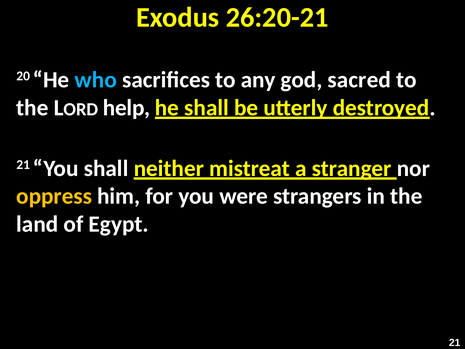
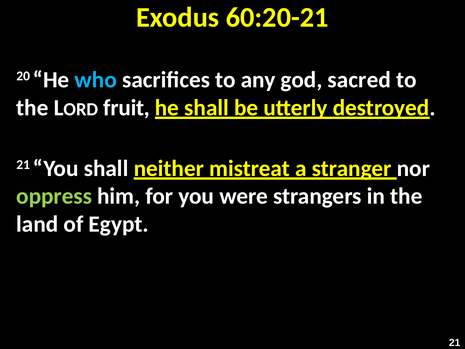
26:20-21: 26:20-21 -> 60:20-21 (277, 17)
help: help -> fruit (127, 108)
oppress colour: yellow -> light green (54, 196)
